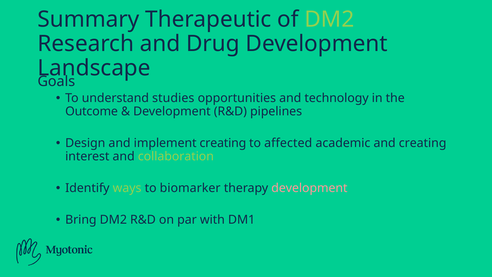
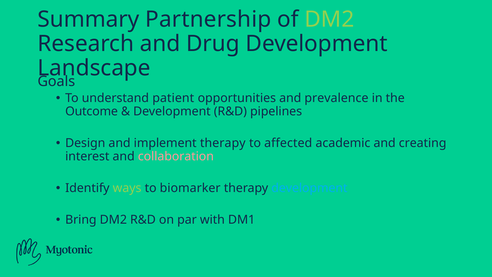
Therapeutic: Therapeutic -> Partnership (208, 19)
studies: studies -> patient (173, 98)
technology: technology -> prevalence (336, 98)
implement creating: creating -> therapy (223, 143)
collaboration colour: light green -> pink (176, 156)
development colour: pink -> light blue (309, 188)
